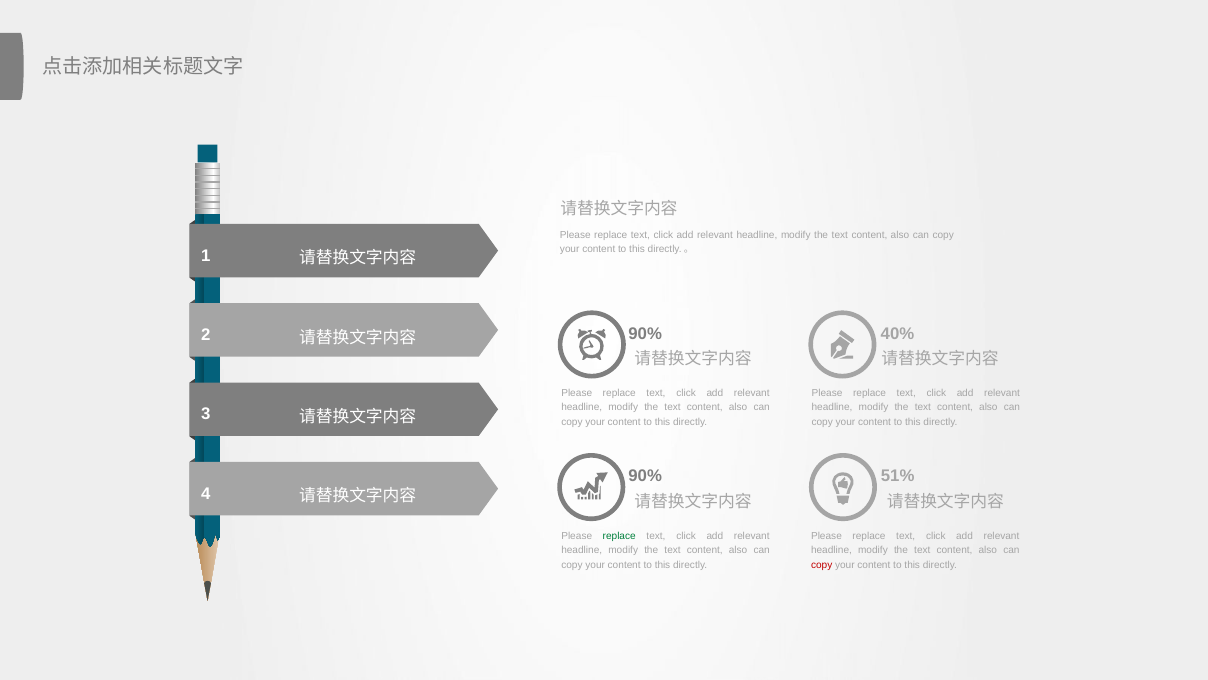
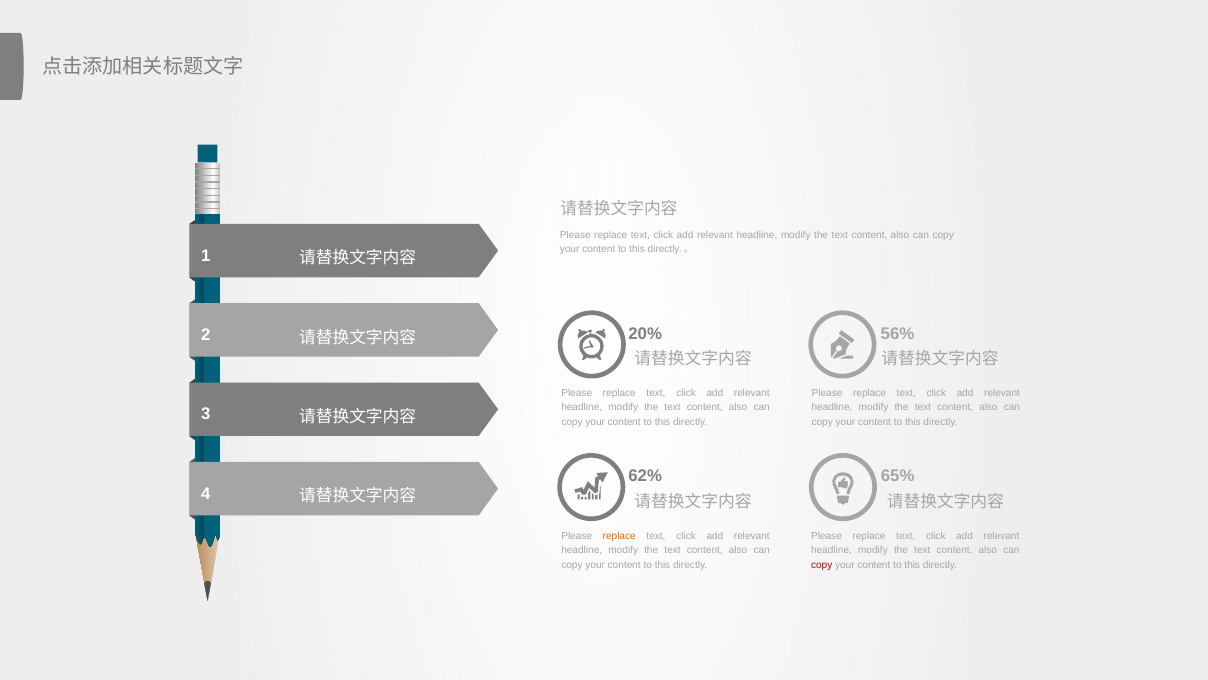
90%: 90% -> 20% (645, 333)
40%: 40% -> 56% (897, 333)
90%: 90% -> 62% (645, 475)
51%: 51% -> 65% (898, 475)
replace colour: green -> orange (619, 536)
